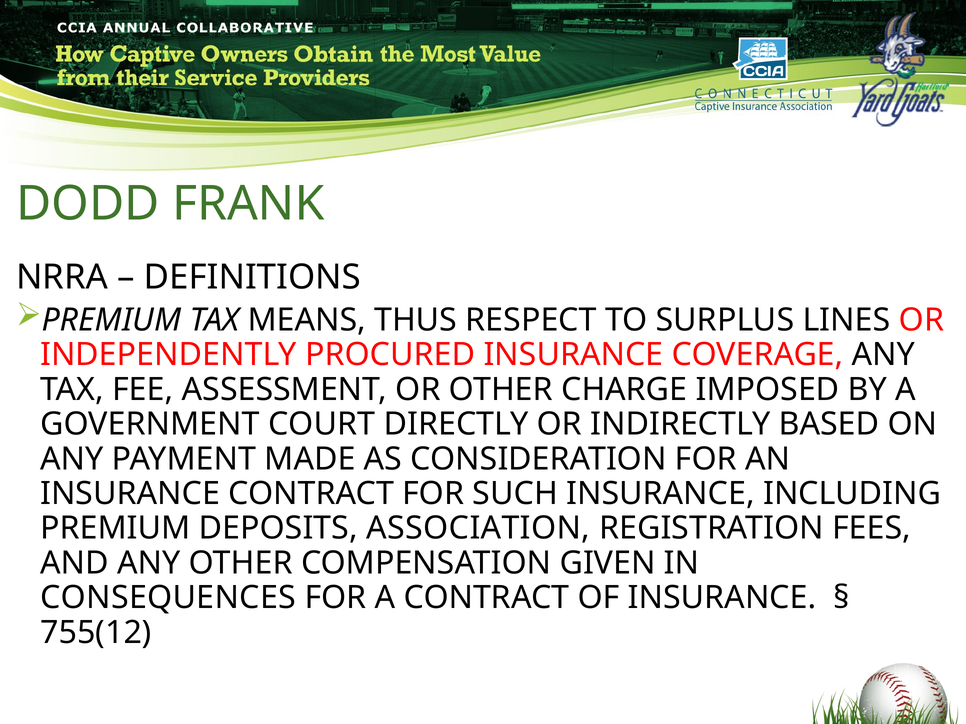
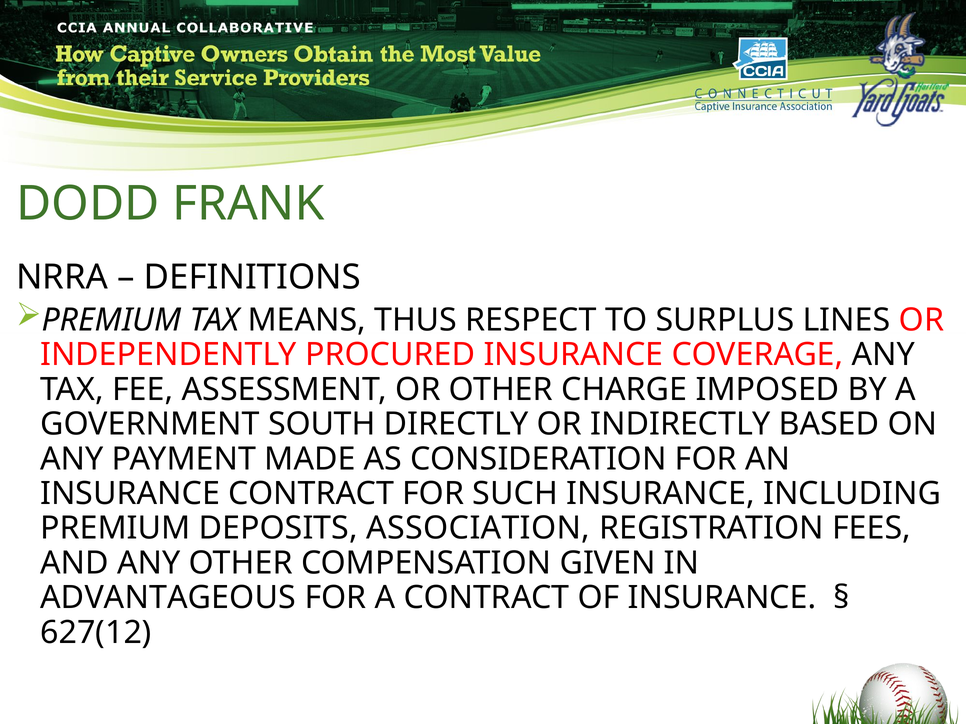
COURT: COURT -> SOUTH (322, 424)
CONSEQUENCES: CONSEQUENCES -> ADVANTAGEOUS (168, 598)
755(12: 755(12 -> 627(12 (96, 633)
